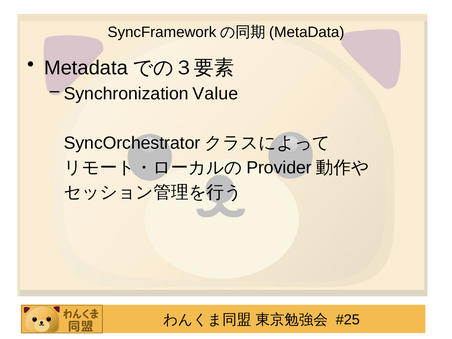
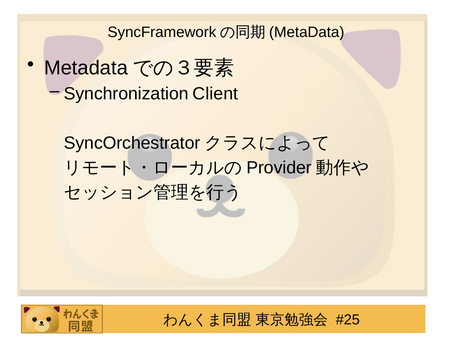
Value: Value -> Client (215, 94)
